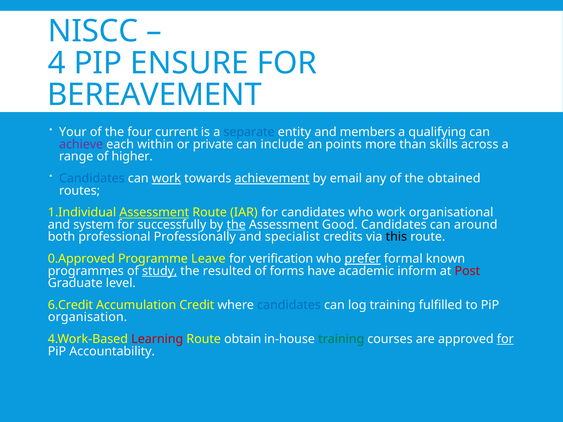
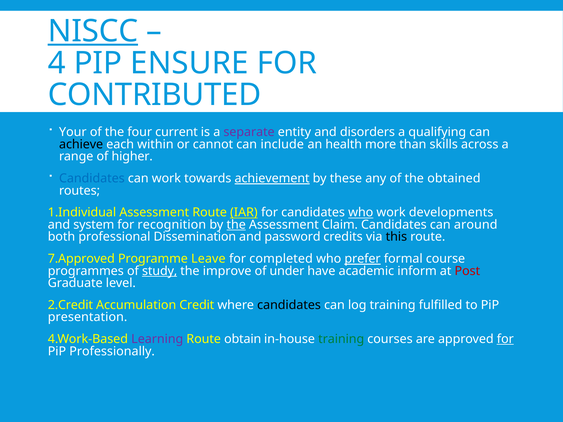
NISCC underline: none -> present (93, 31)
BEREAVEMENT: BEREAVEMENT -> CONTRIBUTED (155, 95)
separate colour: blue -> purple (249, 132)
members: members -> disorders (367, 132)
achieve colour: purple -> black (81, 144)
private: private -> cannot (213, 144)
points: points -> health (344, 144)
work underline: present -> none (166, 179)
email: email -> these (346, 179)
Assessment underline: present -> none (154, 213)
IAR underline: none -> present (244, 213)
who underline: none -> present (361, 213)
organisational: organisational -> developments (451, 213)
successfully: successfully -> recognition (172, 225)
Good: Good -> Claim (340, 225)
Professionally: Professionally -> Dissemination (195, 237)
specialist: specialist -> password (293, 237)
0.Approved: 0.Approved -> 7.Approved (81, 259)
verification: verification -> completed (281, 259)
known: known -> course (445, 259)
resulted: resulted -> improve (227, 271)
forms: forms -> under (287, 271)
6.Credit: 6.Credit -> 2.Credit (70, 305)
candidates colour: blue -> black (289, 305)
organisation: organisation -> presentation (88, 317)
Learning colour: red -> purple (157, 339)
Accountability: Accountability -> Professionally (112, 351)
